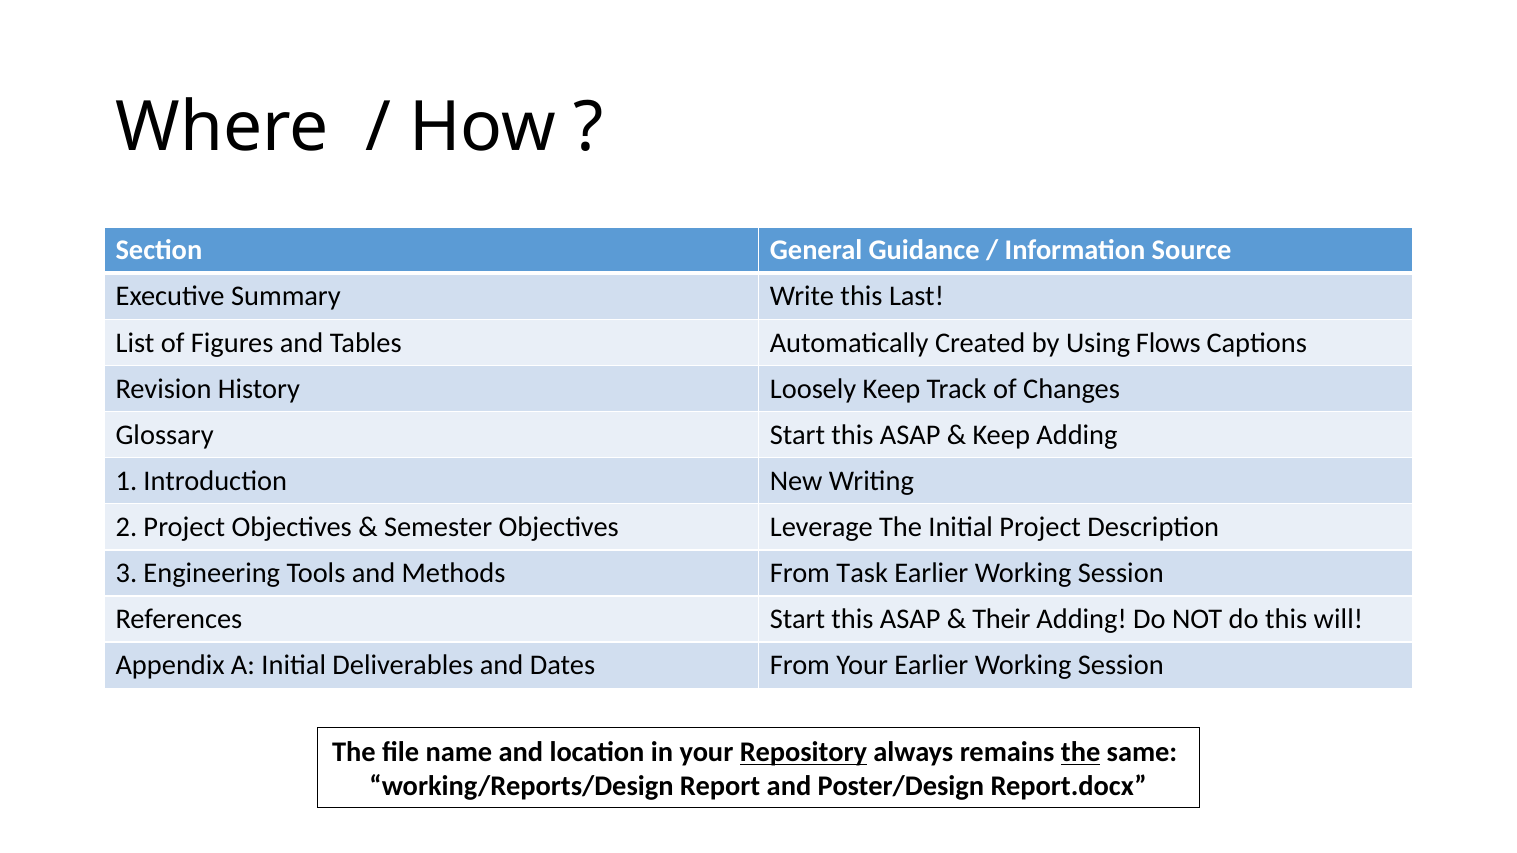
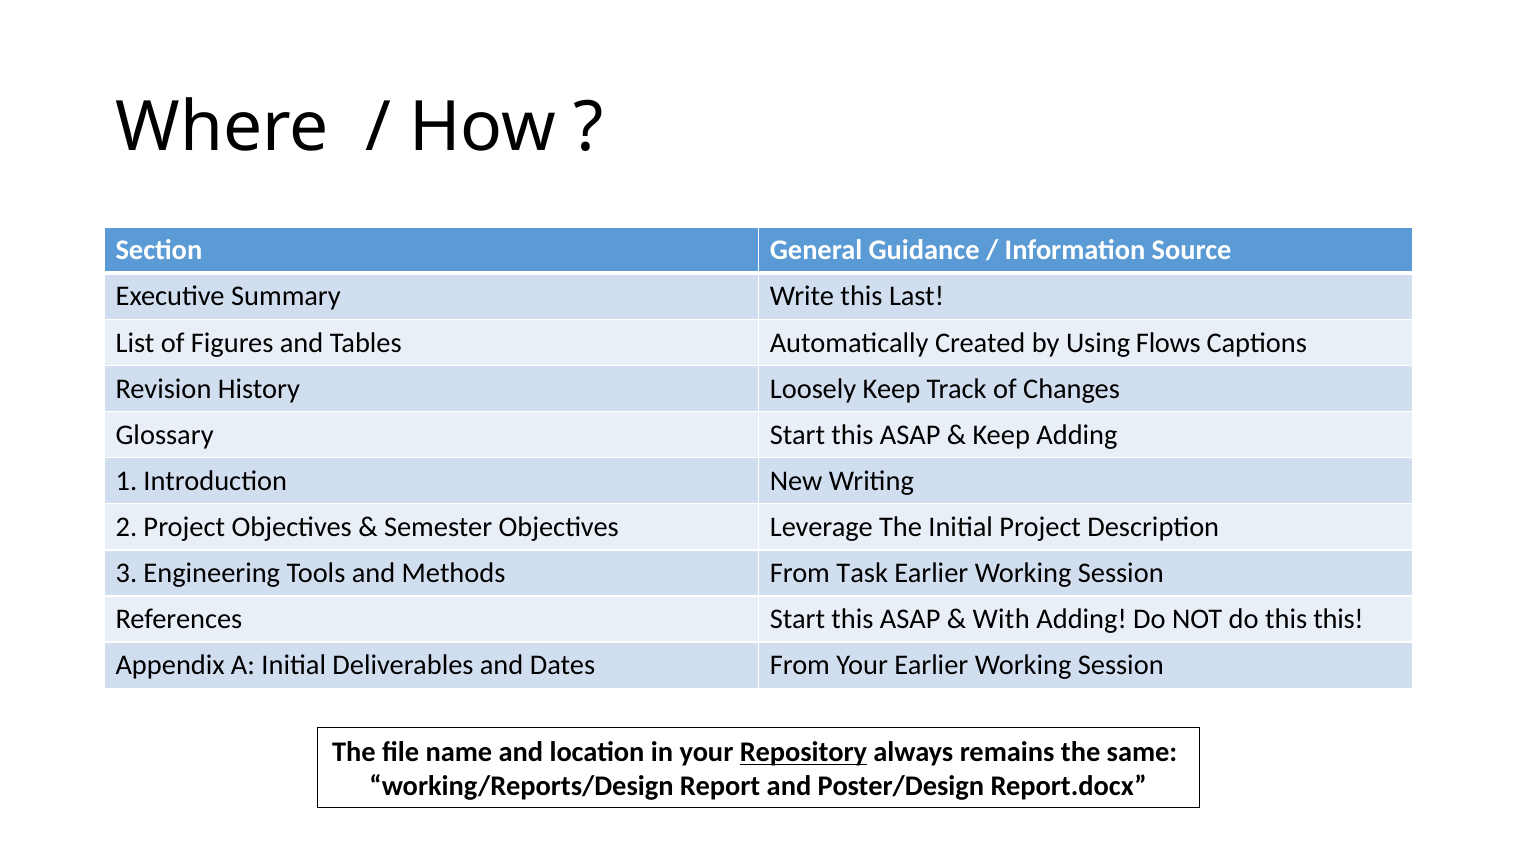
Their: Their -> With (1001, 620)
this will: will -> this (1339, 620)
the underline: present -> none (1081, 753)
